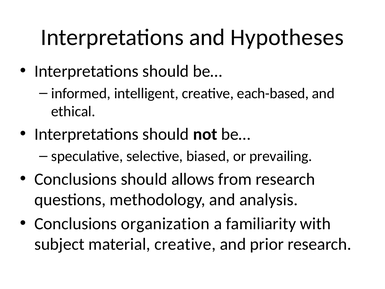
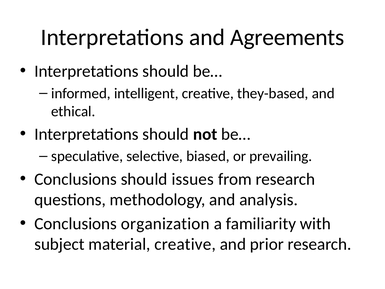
Hypotheses: Hypotheses -> Agreements (287, 37)
each-based: each-based -> they-based (273, 93)
allows: allows -> issues (193, 179)
